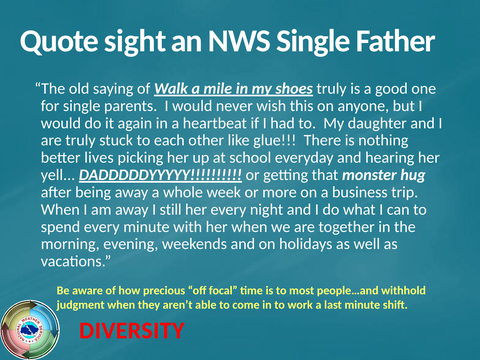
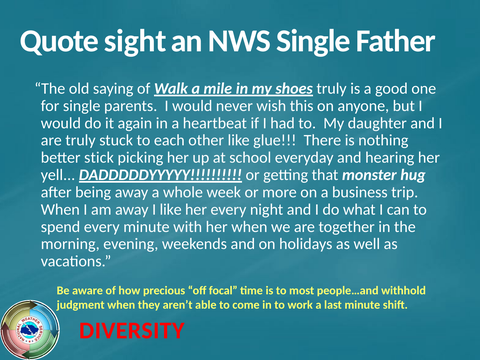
lives: lives -> stick (99, 158)
I still: still -> like (171, 209)
